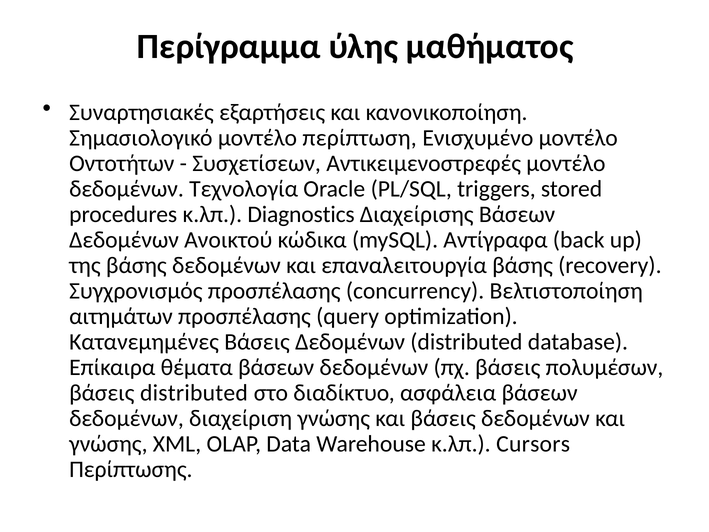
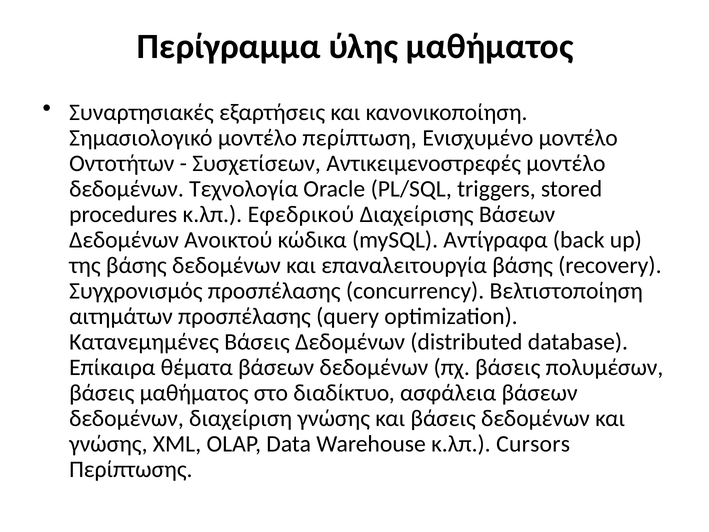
Diagnostics: Diagnostics -> Εφεδρικού (301, 214)
βάσεις distributed: distributed -> μαθήματος (194, 393)
